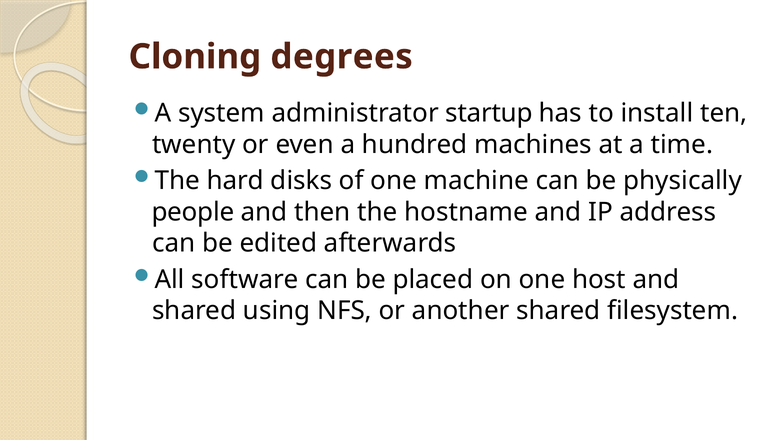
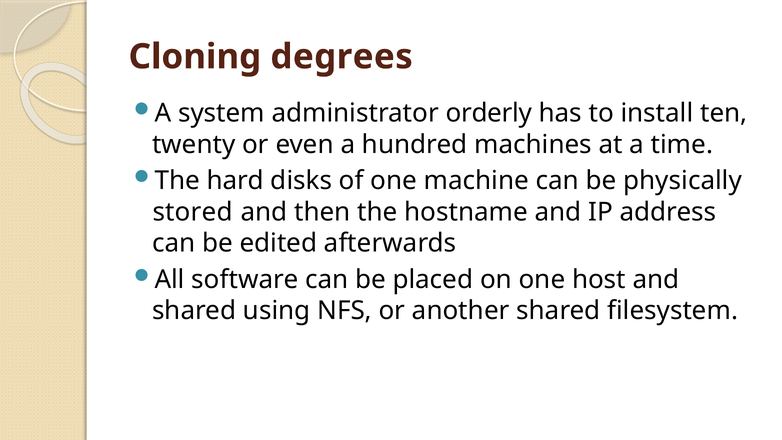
startup: startup -> orderly (489, 113)
people: people -> stored (193, 212)
